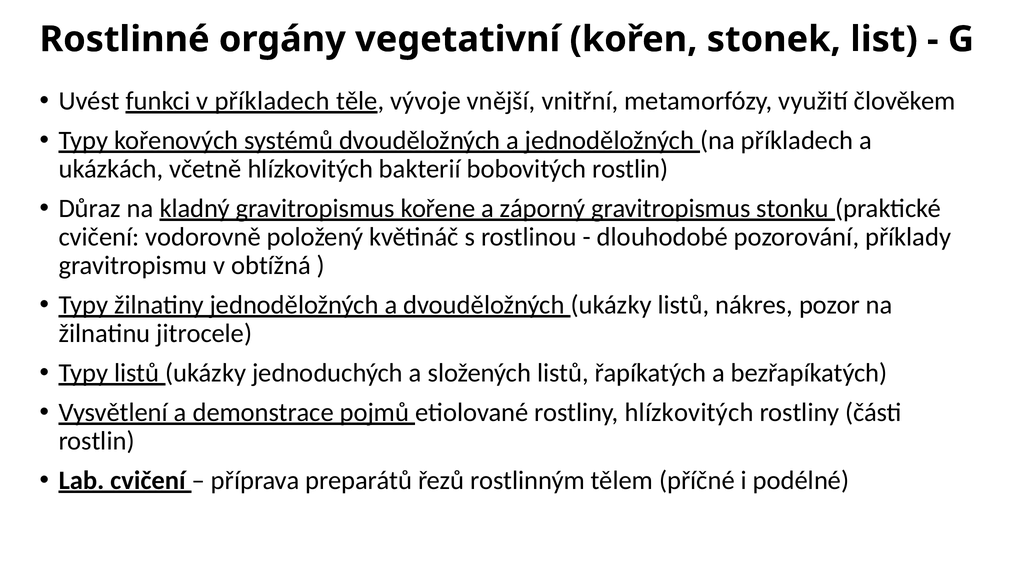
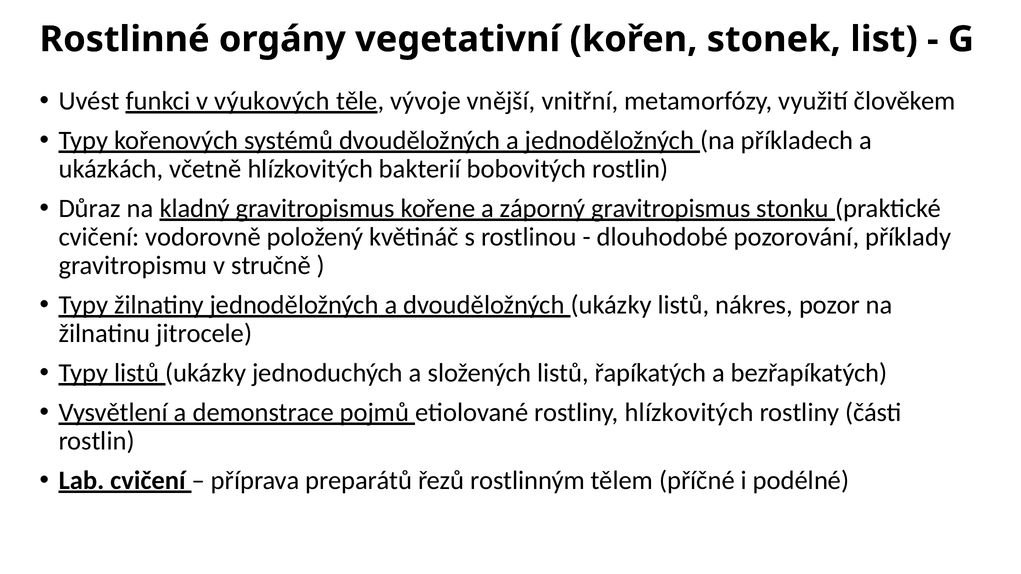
v příkladech: příkladech -> výukových (272, 101)
obtížná: obtížná -> stručně (271, 266)
